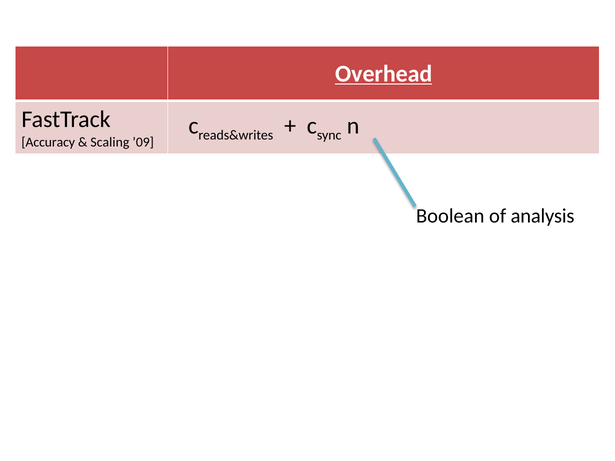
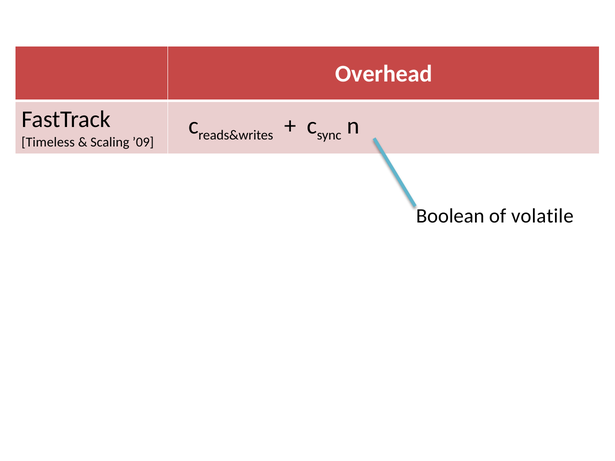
Overhead underline: present -> none (384, 74)
Accuracy: Accuracy -> Timeless (48, 142)
analysis: analysis -> volatile (542, 216)
